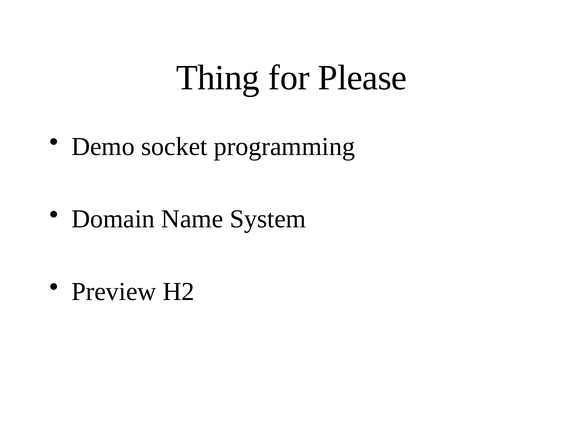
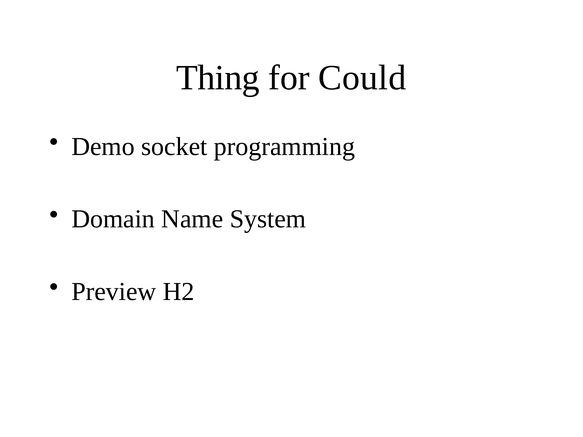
Please: Please -> Could (362, 78)
